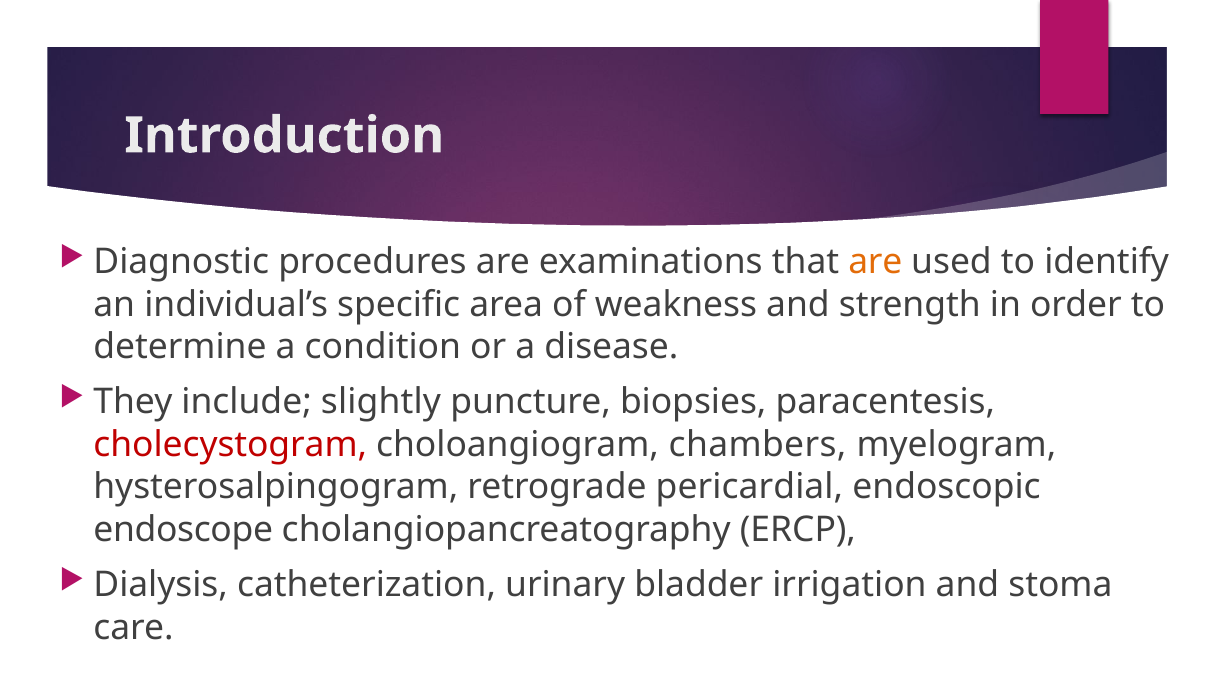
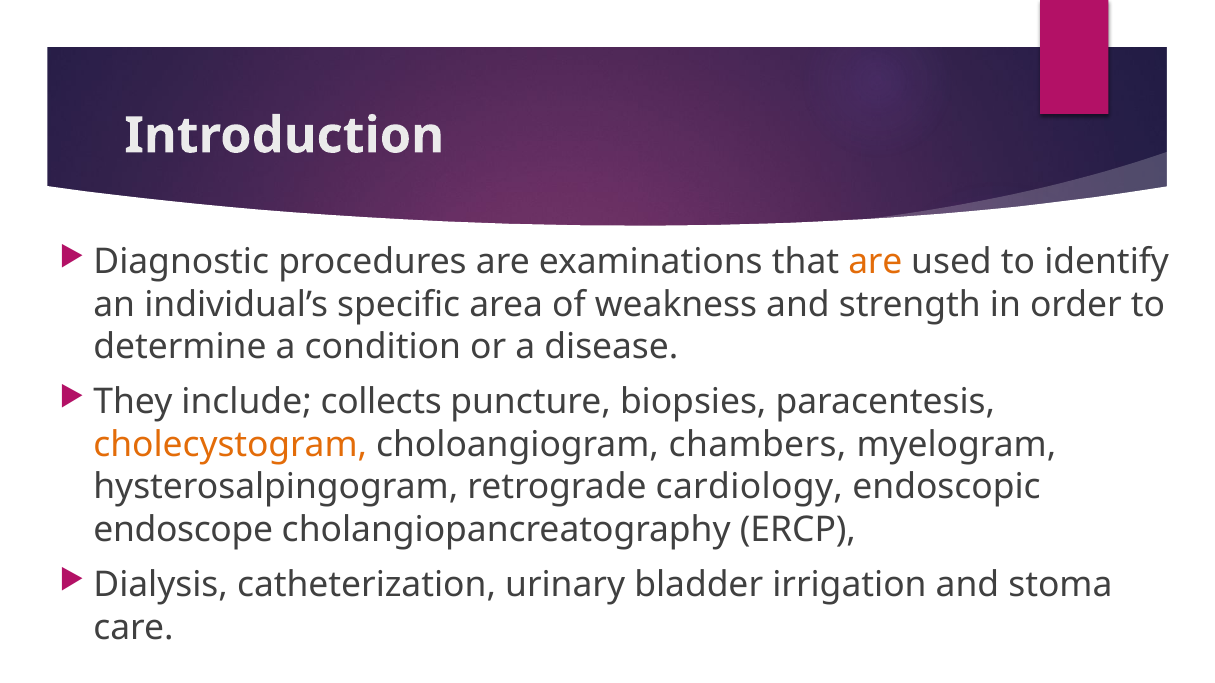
slightly: slightly -> collects (381, 402)
cholecystogram colour: red -> orange (230, 445)
pericardial: pericardial -> cardiology (749, 487)
